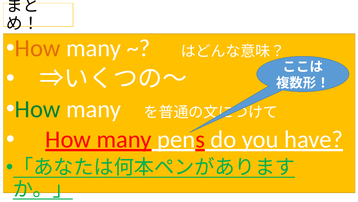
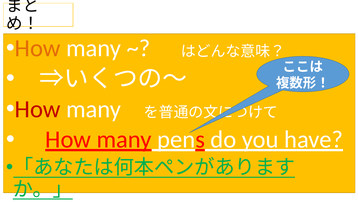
How colour: green -> red (38, 109)
